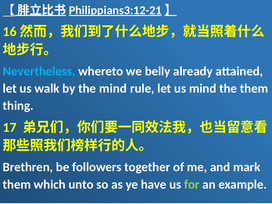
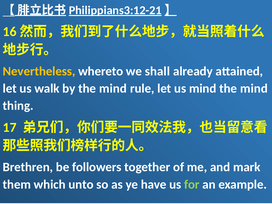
Nevertheless colour: light blue -> yellow (39, 71)
belly: belly -> shall (157, 71)
mind the them: them -> mind (254, 89)
